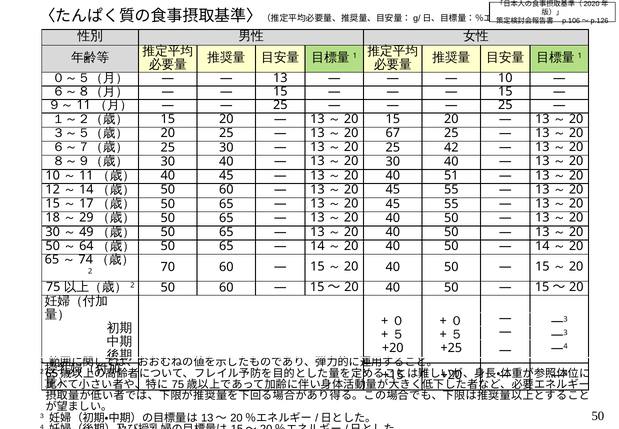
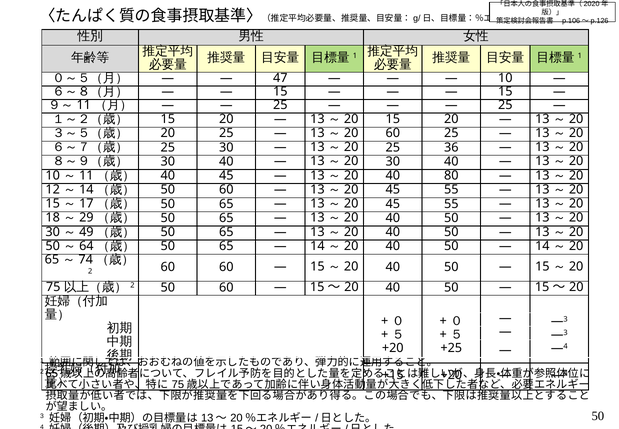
13: 13 -> 47 (280, 78)
67: 67 -> 60 (393, 133)
42: 42 -> 36 (451, 147)
51: 51 -> 80 (451, 175)
2 70: 70 -> 60 (168, 267)
